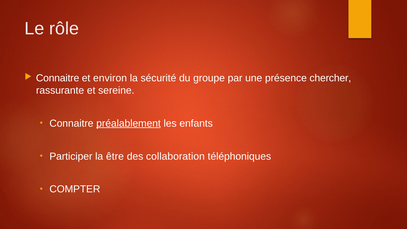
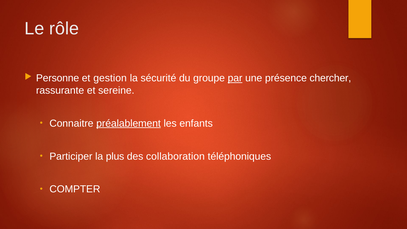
Connaitre: Connaitre -> Personne (58, 78)
environ: environ -> gestion (110, 78)
par underline: none -> present (235, 78)
être: être -> plus (115, 156)
